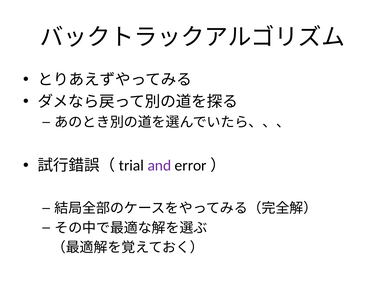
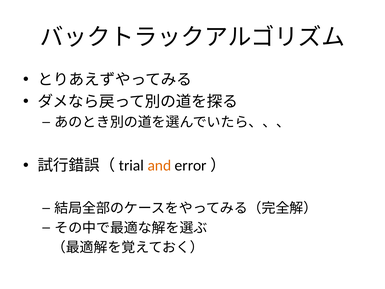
and colour: purple -> orange (159, 165)
